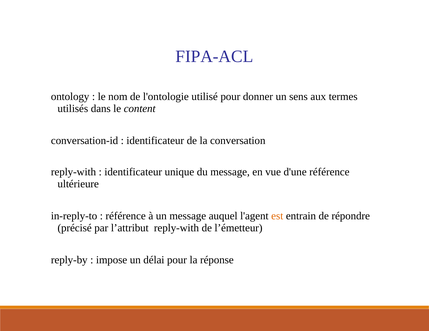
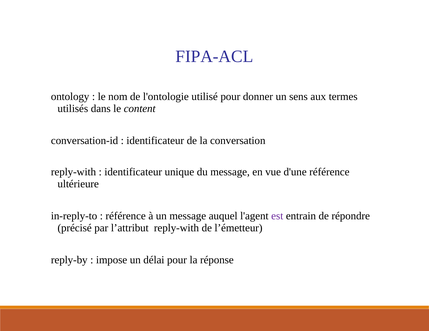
est colour: orange -> purple (277, 216)
